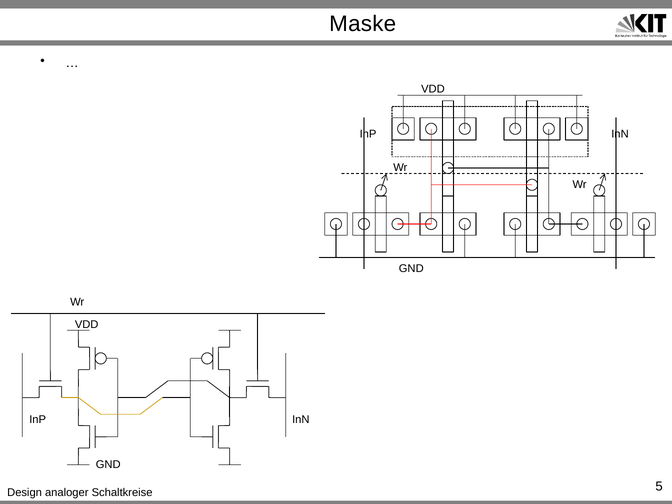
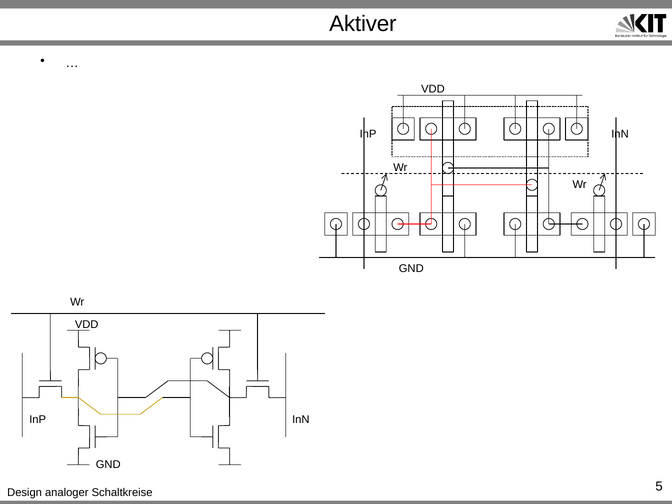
Maske: Maske -> Aktiver (363, 24)
